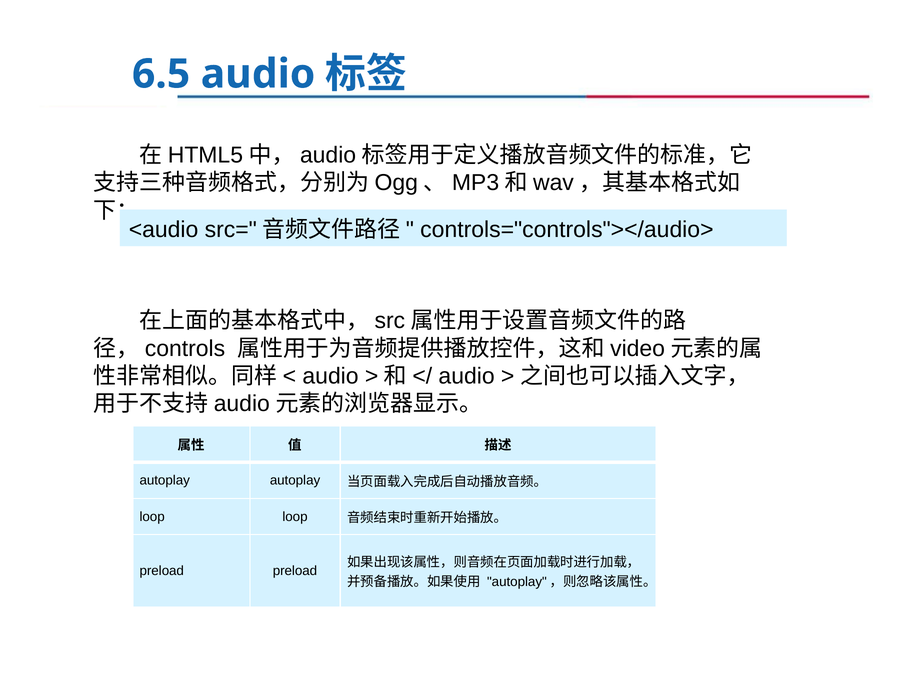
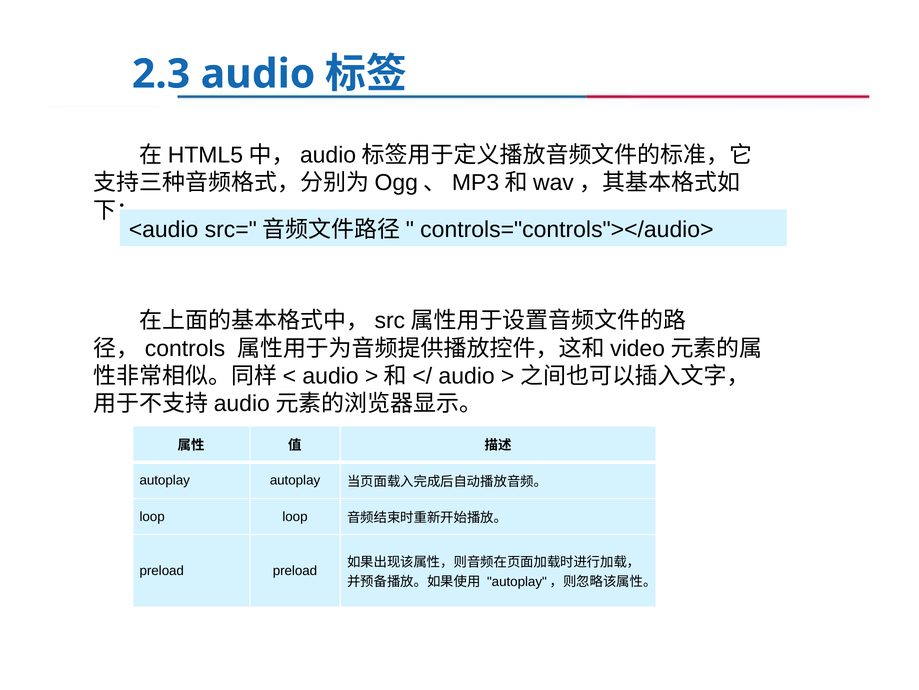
6.5: 6.5 -> 2.3 (161, 74)
